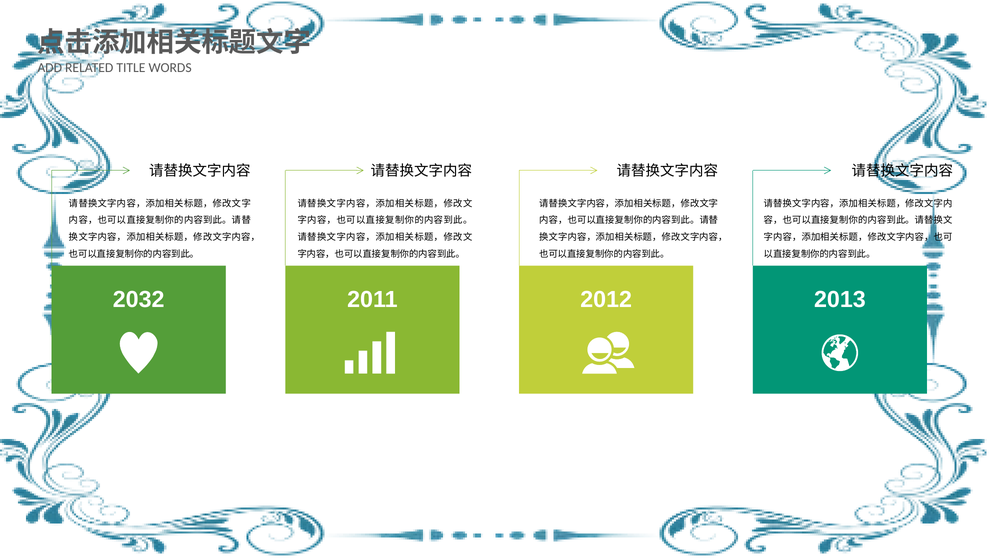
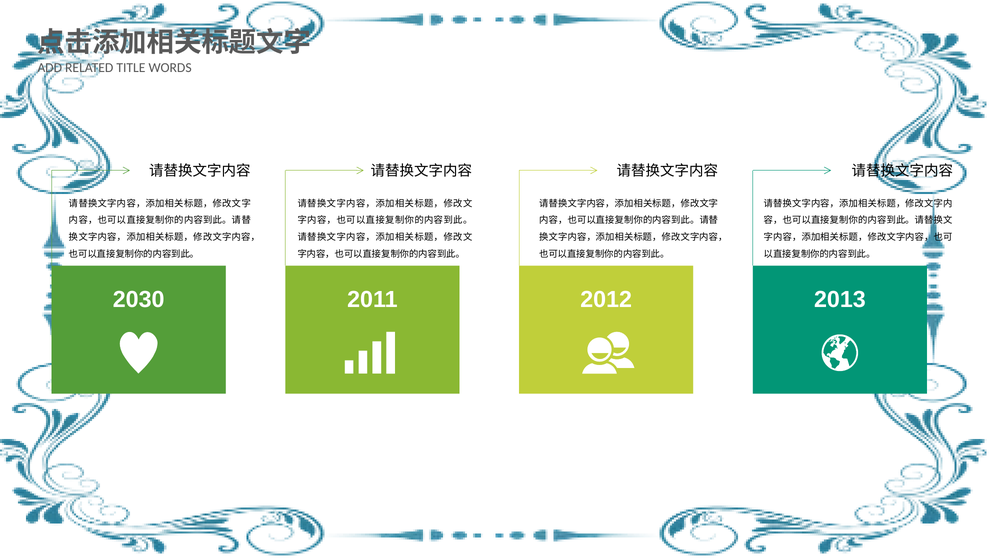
2032: 2032 -> 2030 (139, 299)
